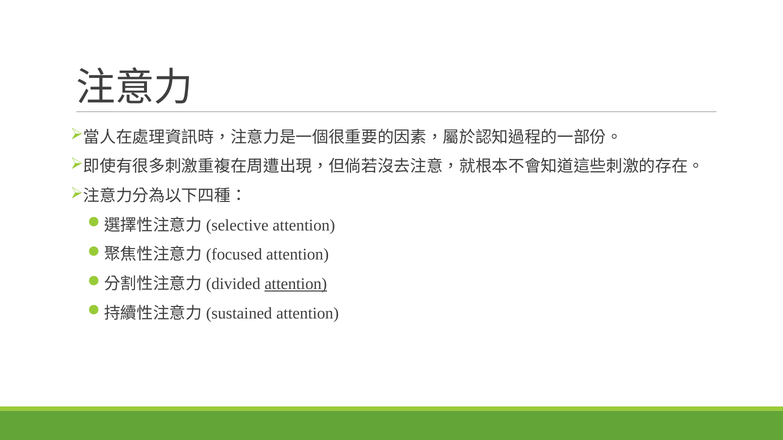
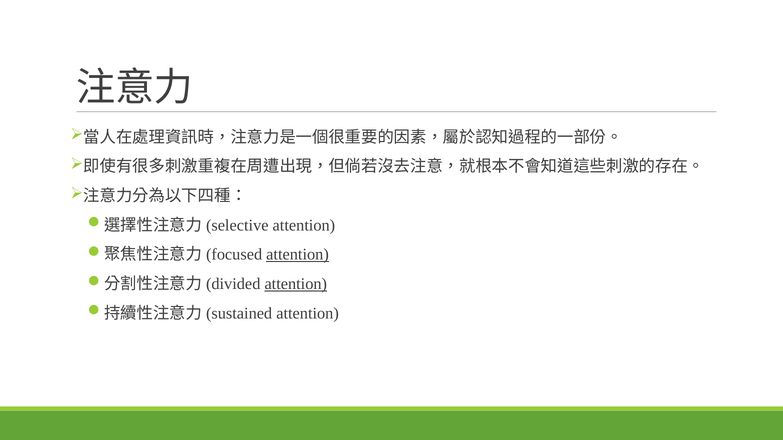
attention underline: none -> present (298, 255)
